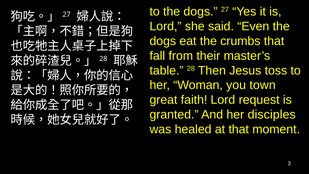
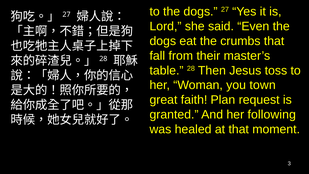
faith Lord: Lord -> Plan (223, 100)
disciples: disciples -> following (272, 115)
